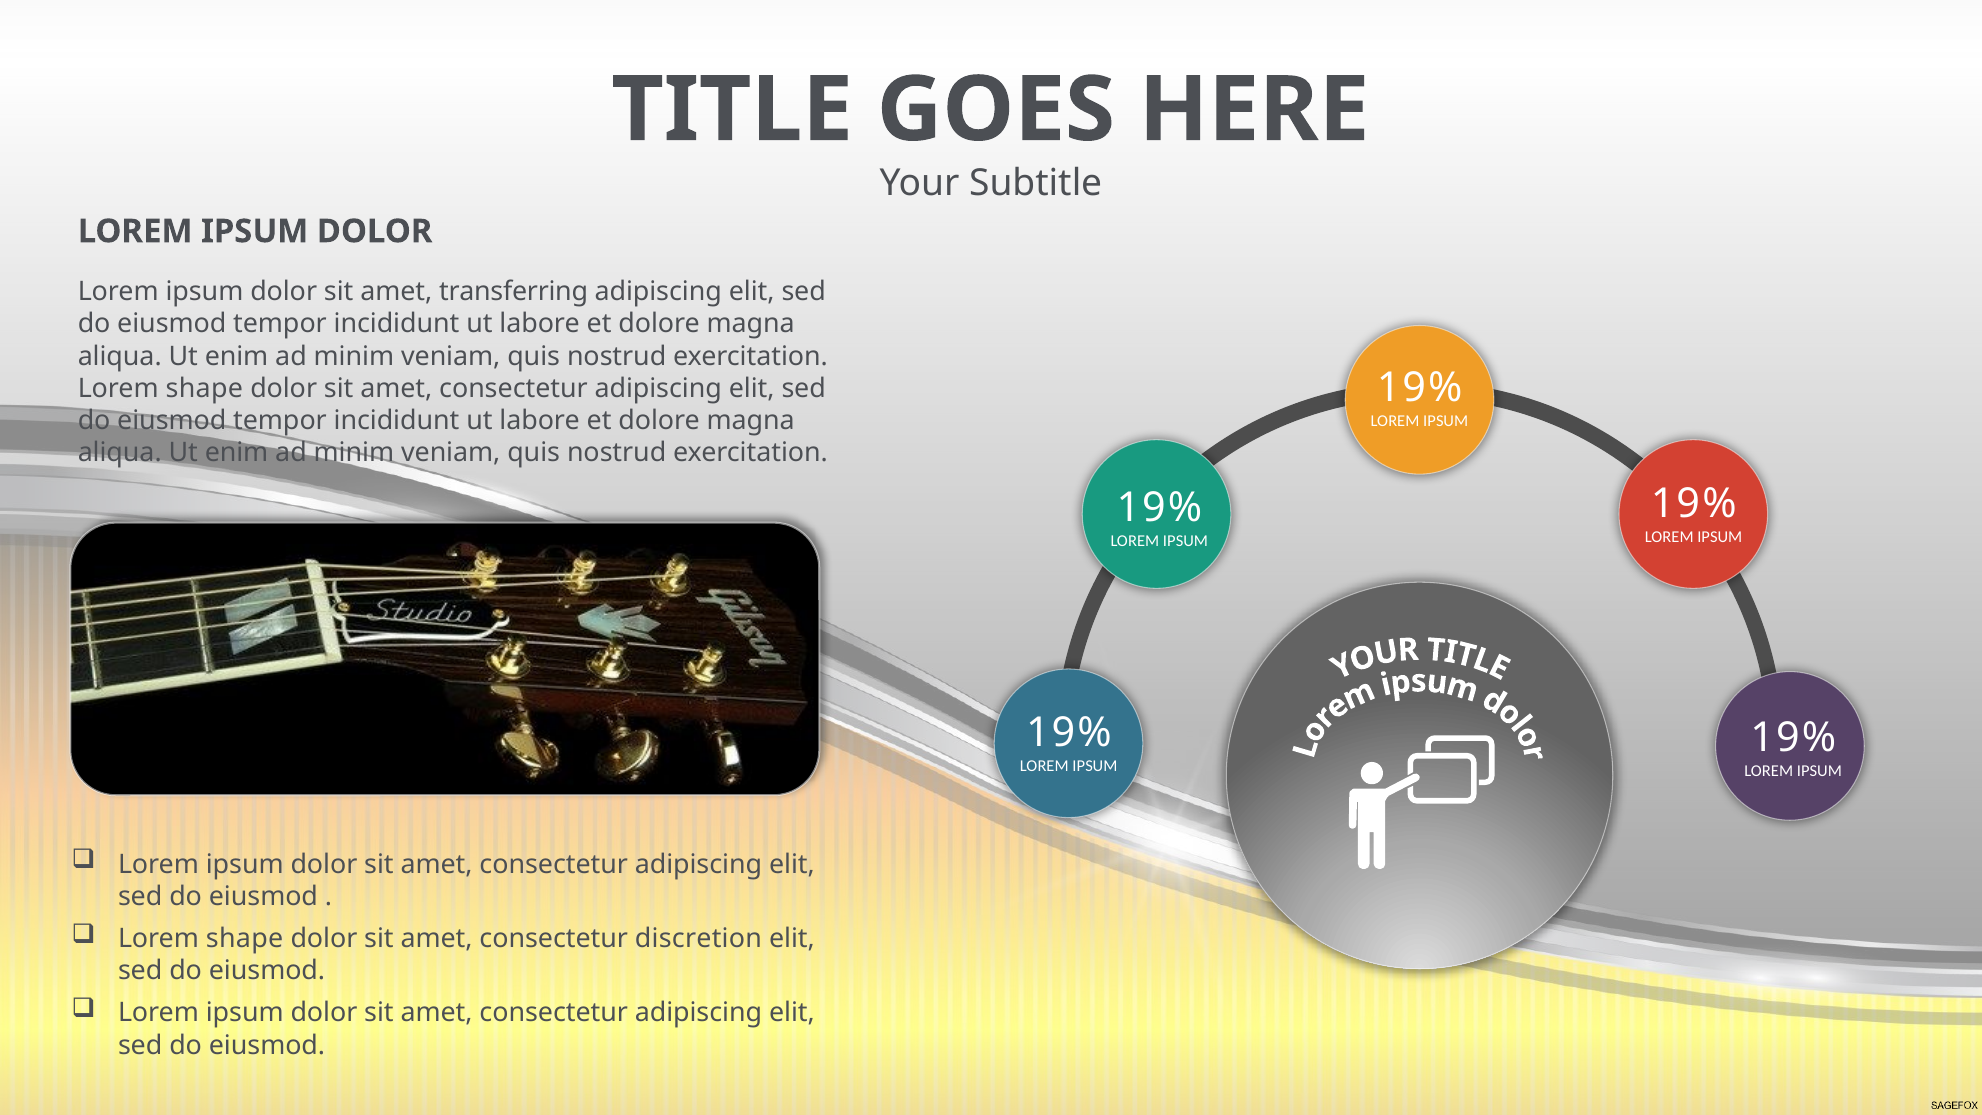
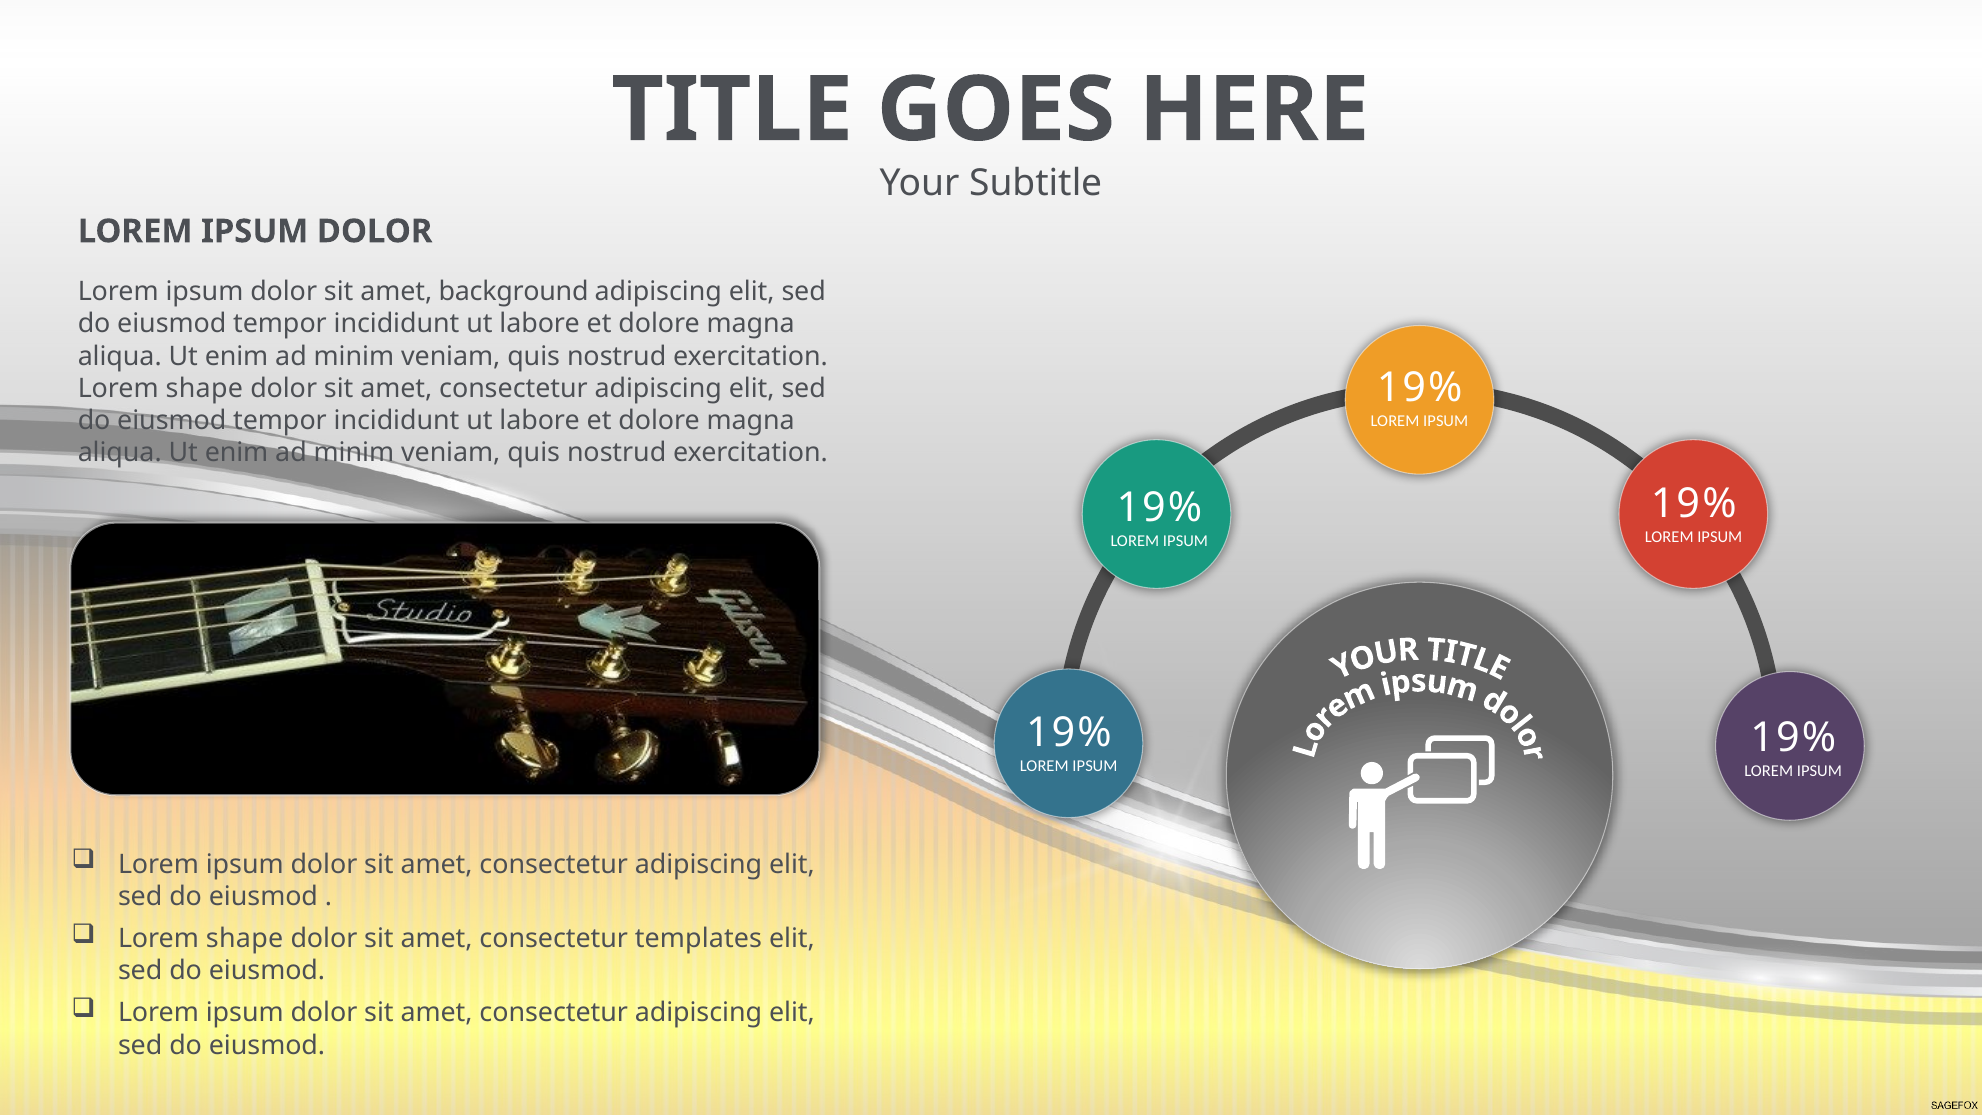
transferring: transferring -> background (514, 292)
discretion: discretion -> templates (698, 939)
